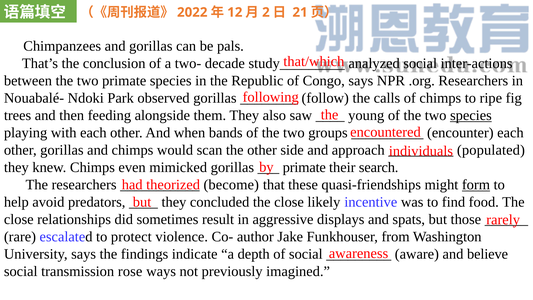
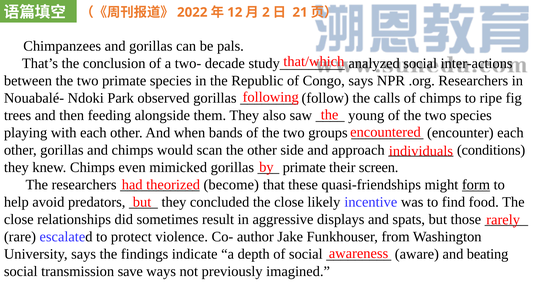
species underline: present -> none (471, 115)
populated: populated -> conditions (491, 150)
search: search -> screen (379, 167)
believe: believe -> beating (488, 254)
rose: rose -> save (130, 271)
